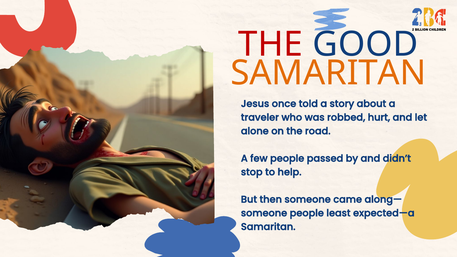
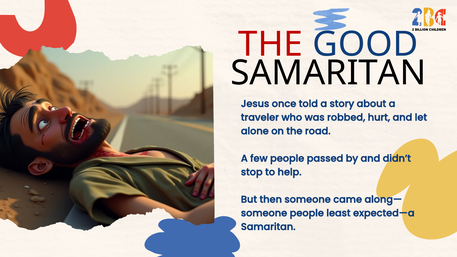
SAMARITAN colour: orange -> black (328, 73)
